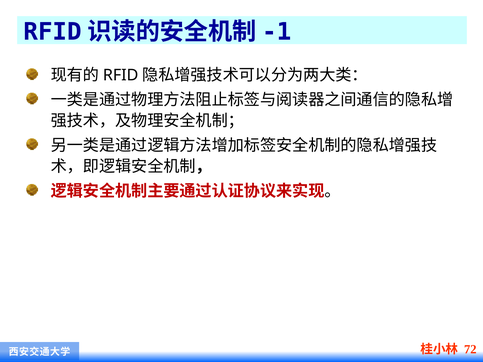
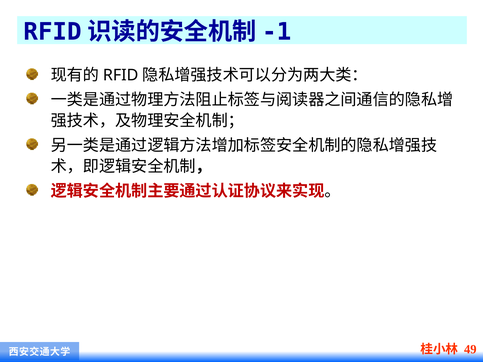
72: 72 -> 49 (470, 350)
